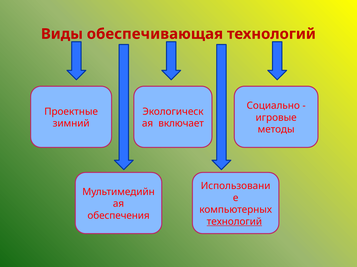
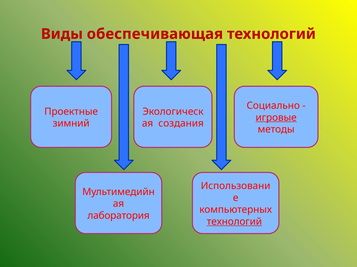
игровые underline: none -> present (276, 118)
включает: включает -> создания (181, 124)
обеспечения: обеспечения -> лаборатория (119, 216)
